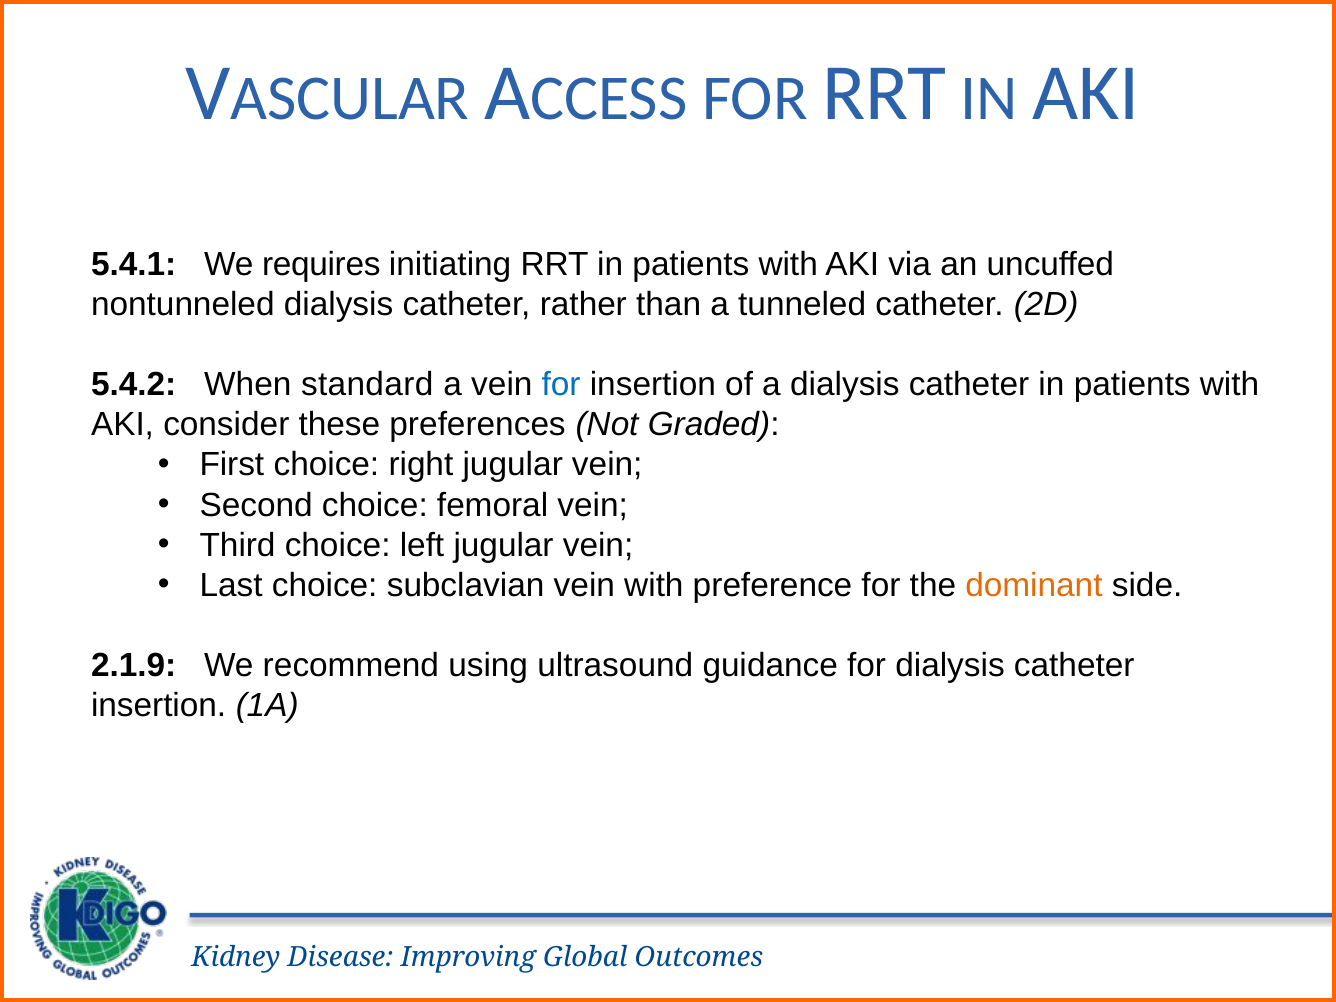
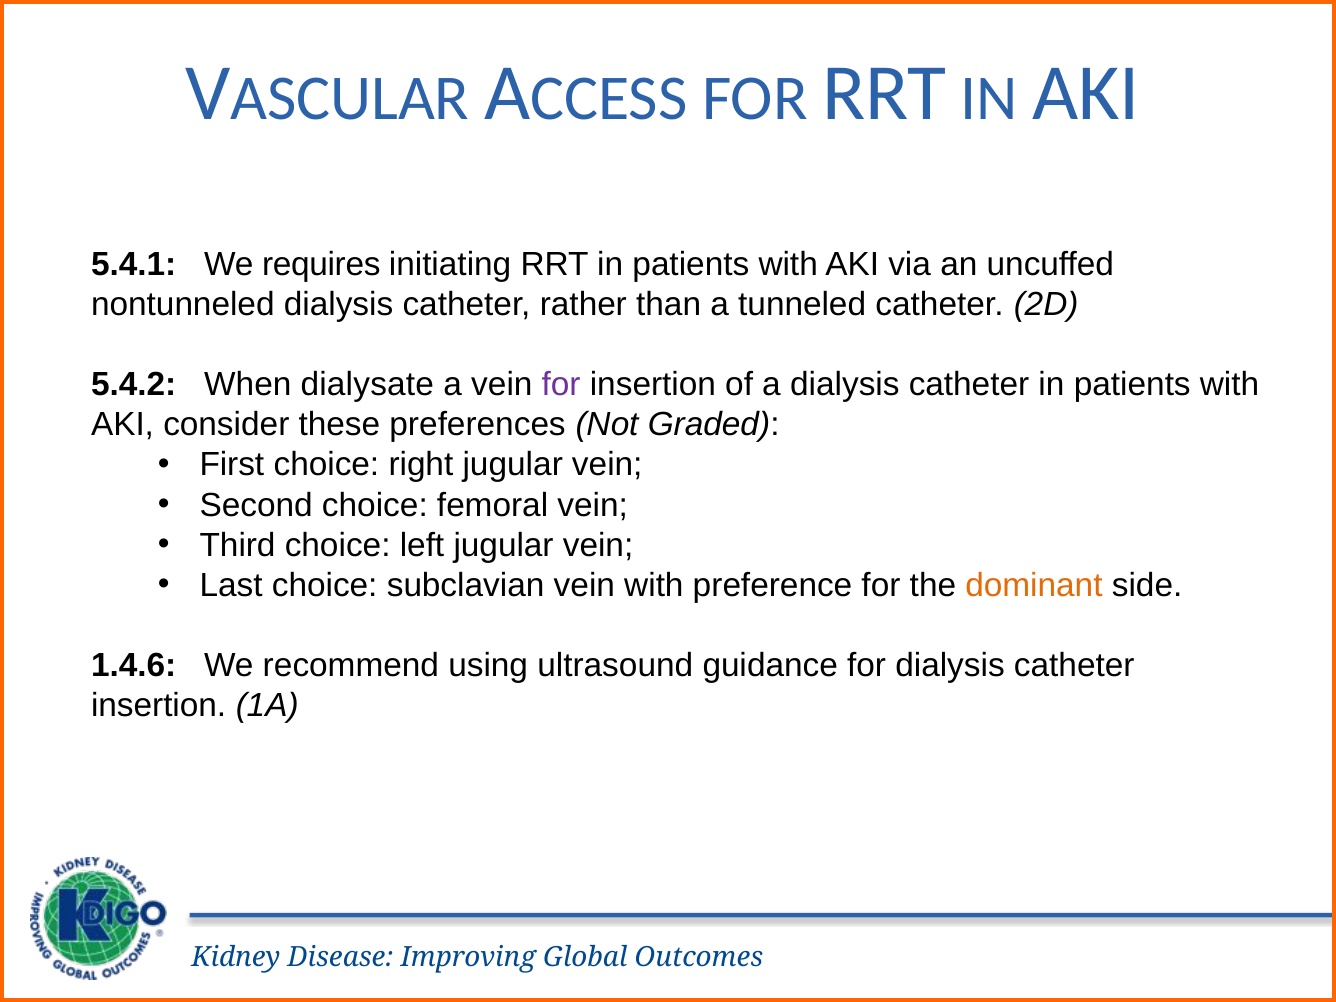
standard: standard -> dialysate (367, 385)
for colour: blue -> purple (561, 385)
2.1.9: 2.1.9 -> 1.4.6 (134, 665)
